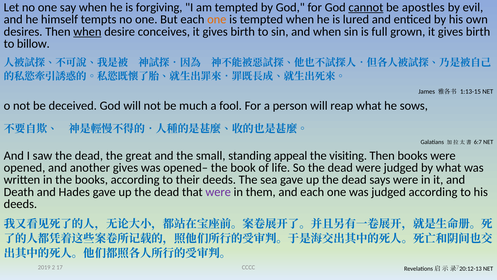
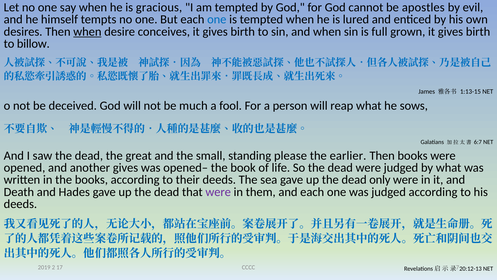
forgiving: forgiving -> gracious (159, 7)
cannot underline: present -> none (366, 7)
one colour: orange -> blue (217, 19)
appeal: appeal -> please (290, 155)
visiting: visiting -> earlier (348, 155)
says: says -> only (380, 180)
